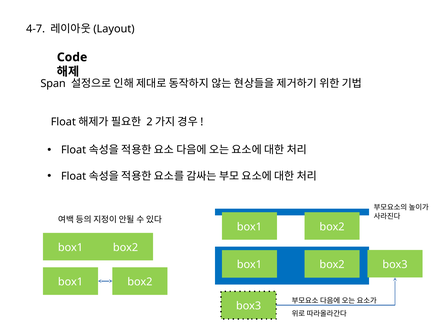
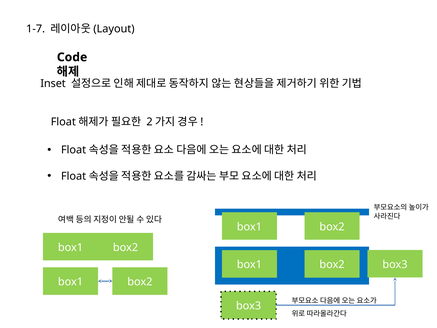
4-7: 4-7 -> 1-7 (36, 29)
Span: Span -> Inset (53, 84)
